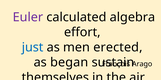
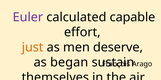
algebra: algebra -> capable (132, 17)
just colour: blue -> orange (33, 48)
erected: erected -> deserve (118, 48)
